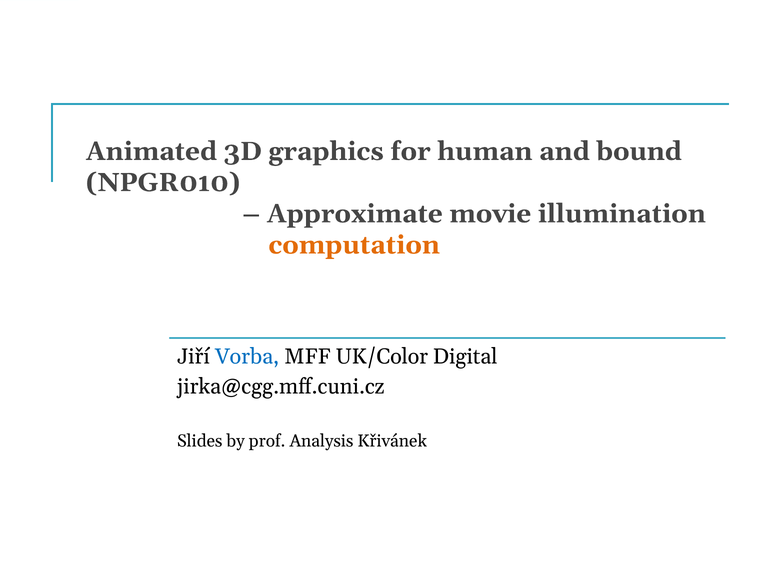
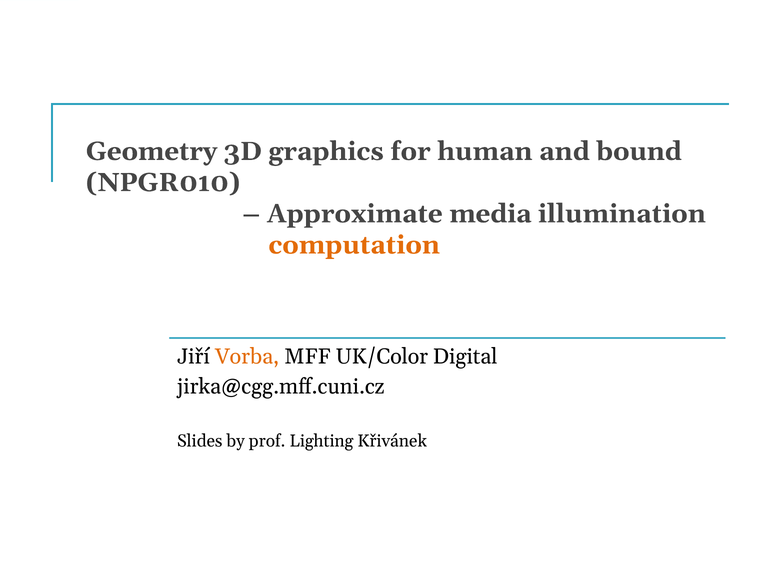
Animated: Animated -> Geometry (152, 152)
movie: movie -> media (490, 214)
Vorba colour: blue -> orange (247, 357)
Analysis: Analysis -> Lighting (321, 441)
